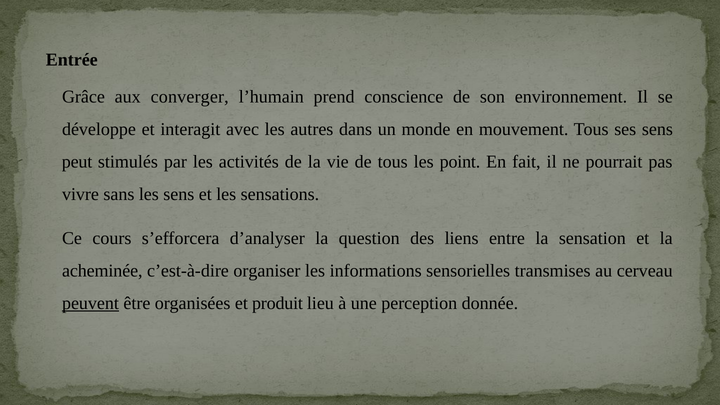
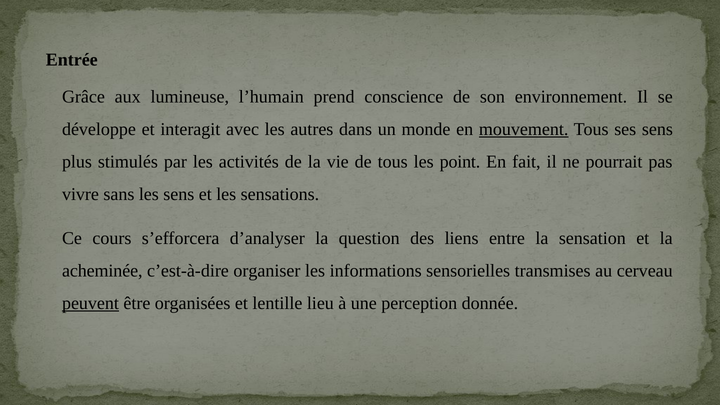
converger: converger -> lumineuse (190, 97)
mouvement underline: none -> present (524, 129)
peut: peut -> plus (77, 162)
produit: produit -> lentille (277, 303)
